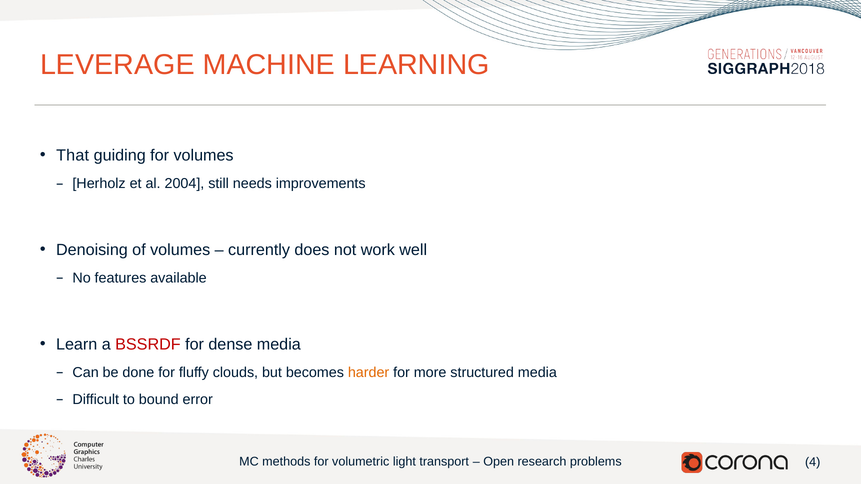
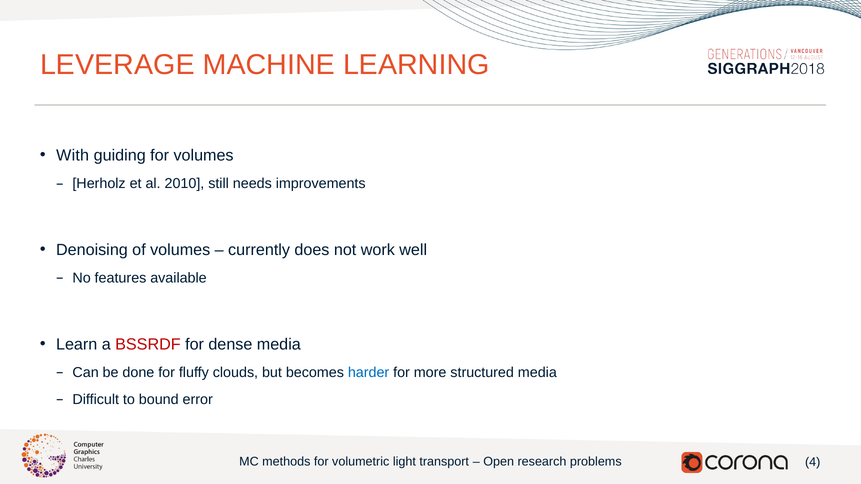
That: That -> With (73, 156)
2004: 2004 -> 2010 (184, 184)
harder colour: orange -> blue (369, 373)
